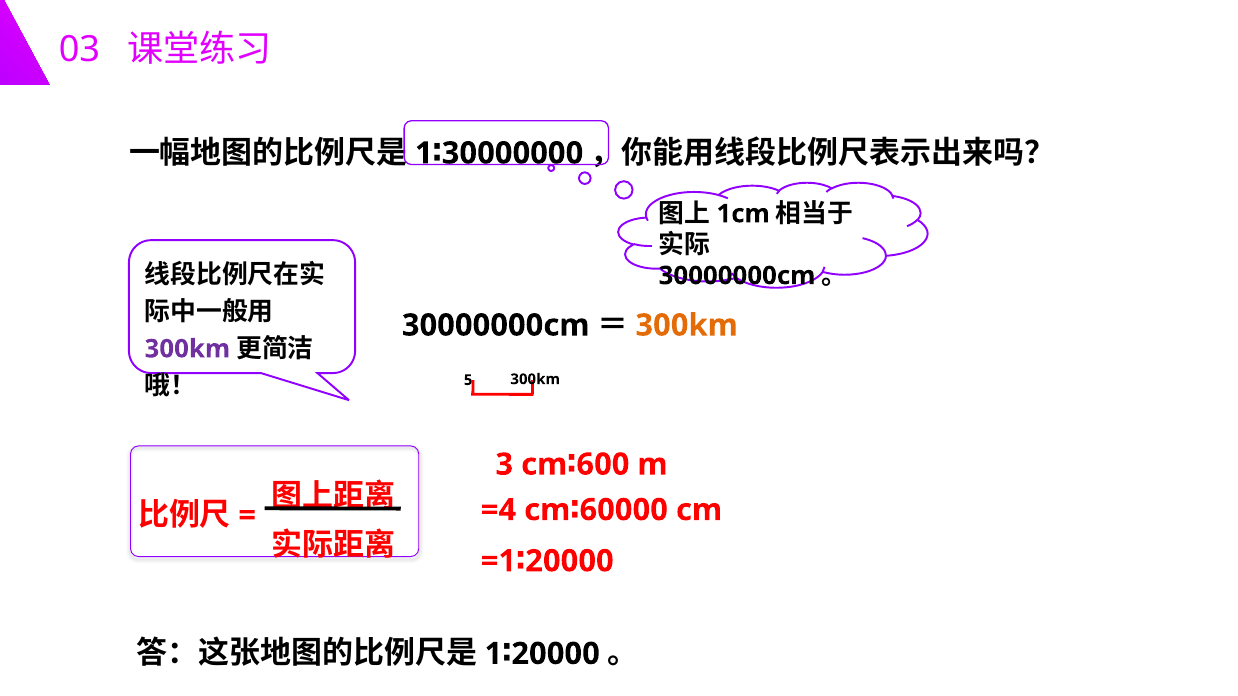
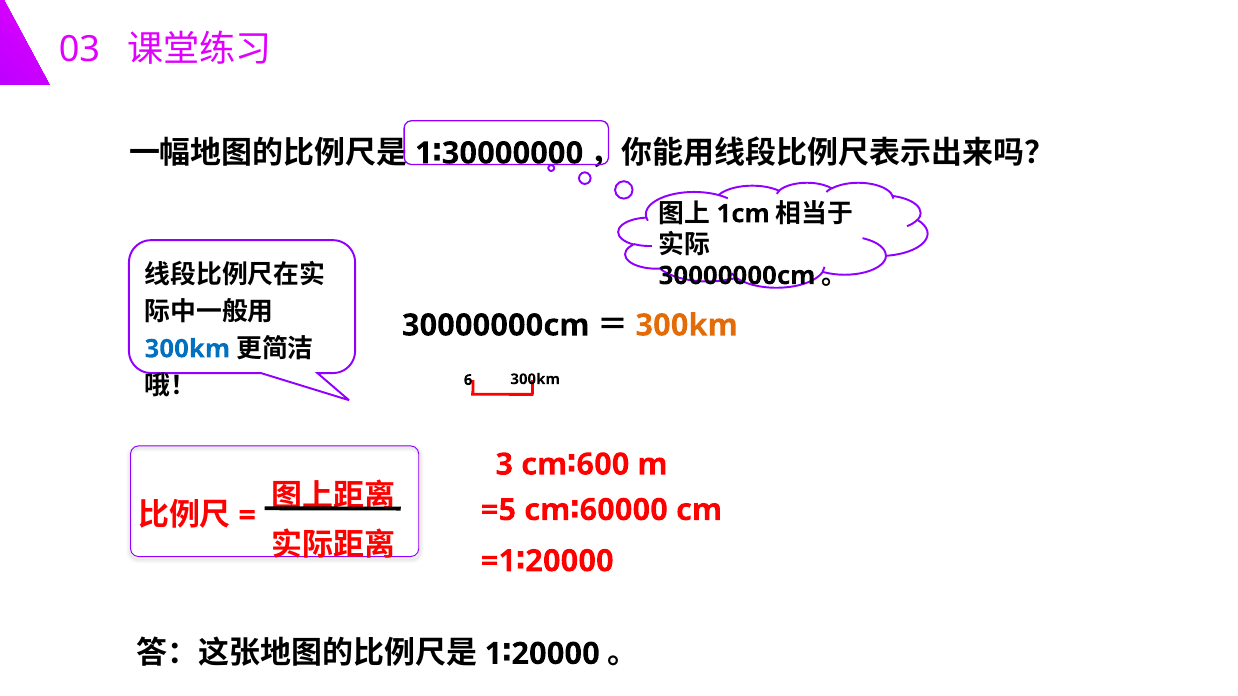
300km colour: purple -> blue (187, 349)
5: 5 -> 6 (468, 380)
=4: =4 -> =5 (498, 510)
